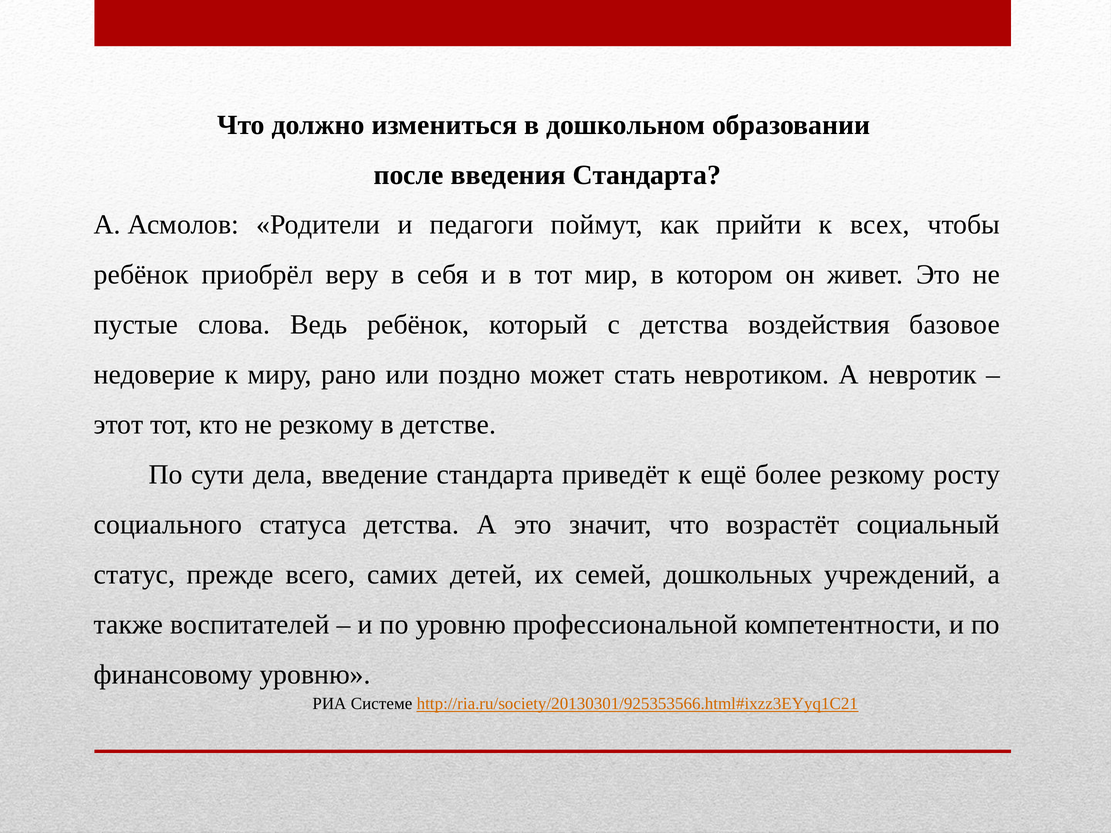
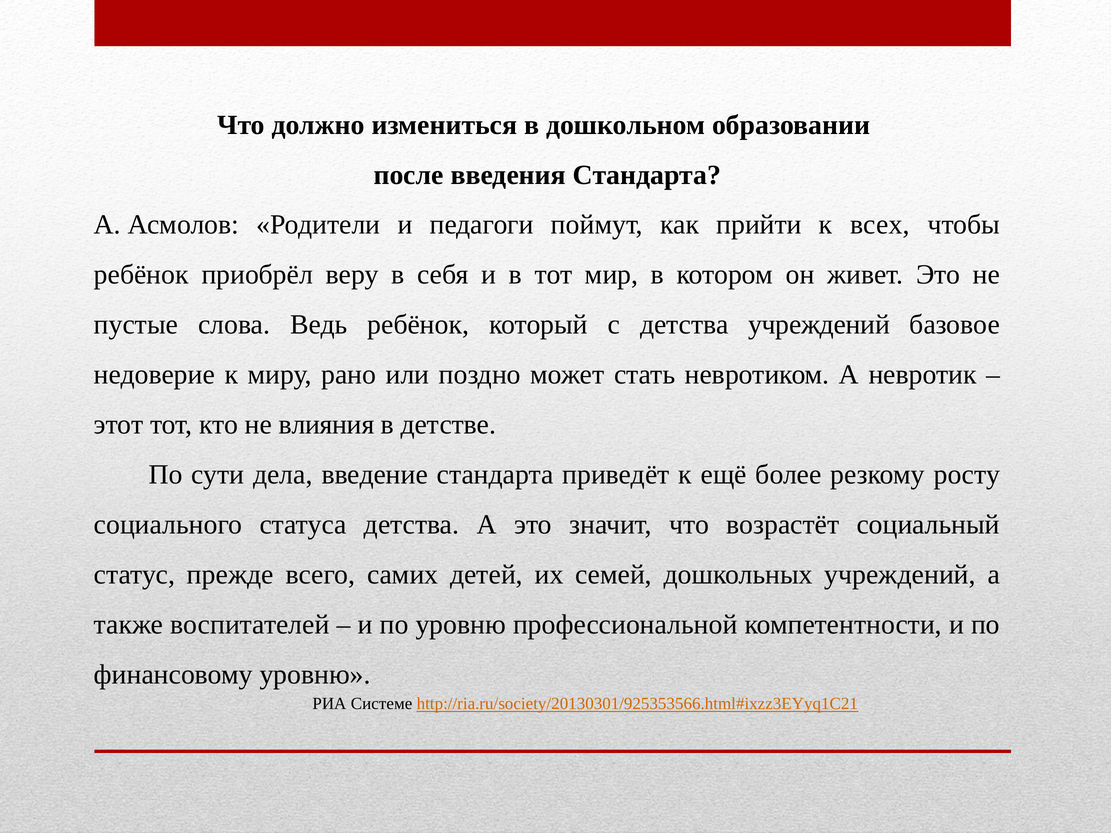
детства воздействия: воздействия -> учреждений (819, 325)
не резкому: резкому -> влияния (327, 425)
